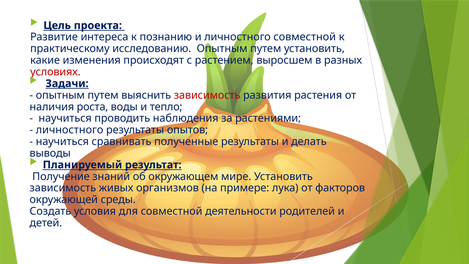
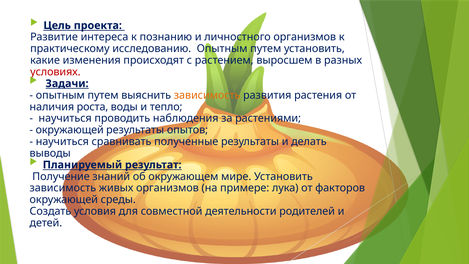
личностного совместной: совместной -> организмов (305, 37)
зависимость colour: red -> orange (207, 95)
личностного: личностного -> окружающей (70, 130)
